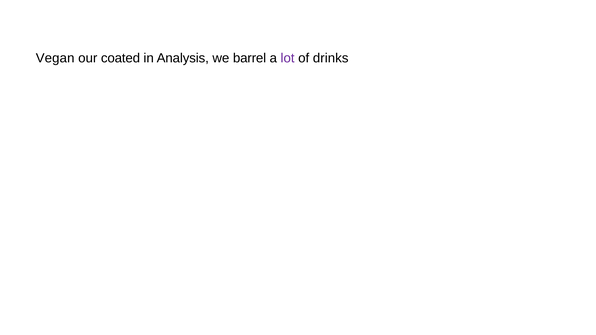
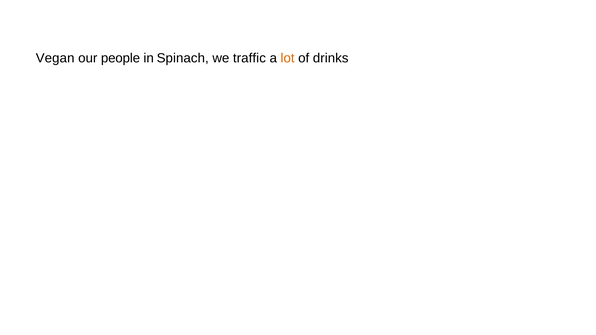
coated: coated -> people (120, 58)
Analysis: Analysis -> Spinach (183, 58)
barrel: barrel -> traffic (249, 58)
lot colour: purple -> orange (288, 58)
